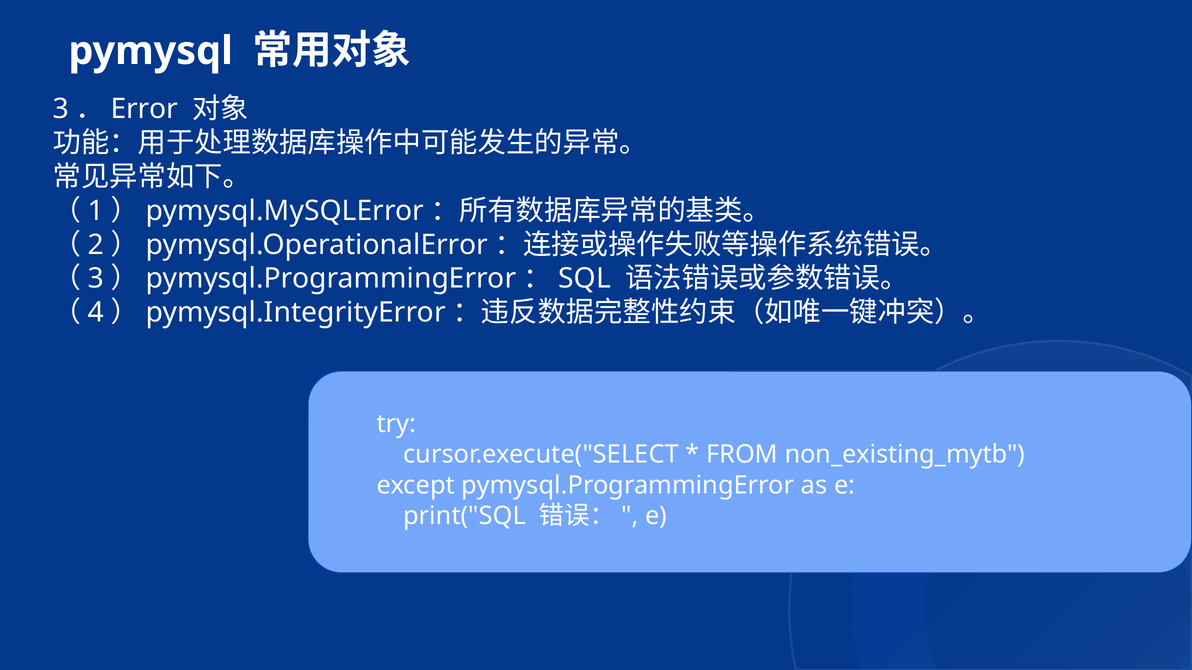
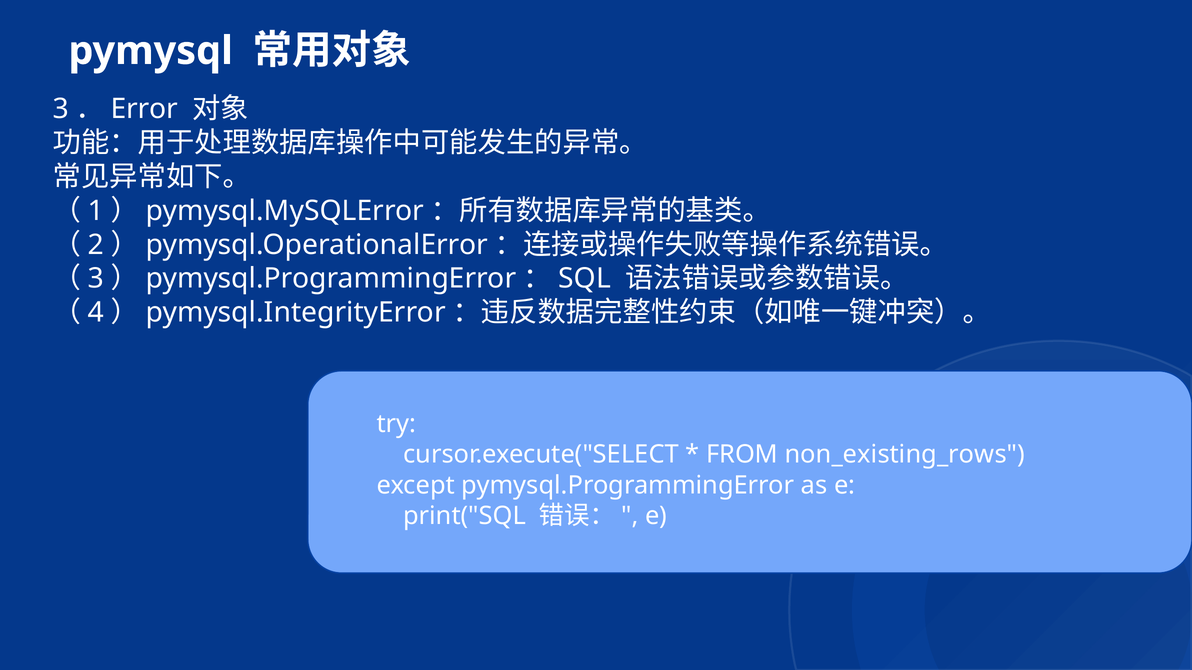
non_existing_mytb: non_existing_mytb -> non_existing_rows (905, 455)
